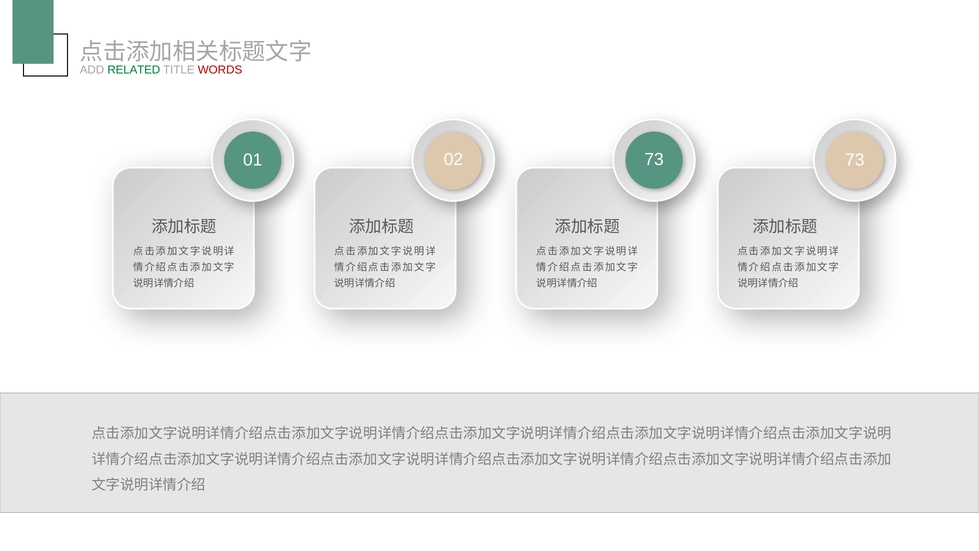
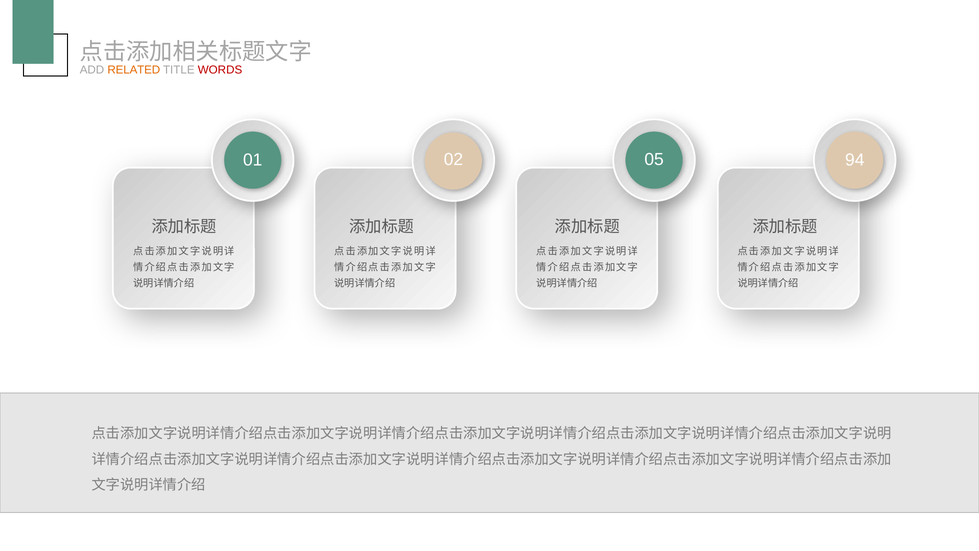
RELATED colour: green -> orange (134, 70)
02 73: 73 -> 94 (855, 160)
01 73: 73 -> 05 (654, 159)
